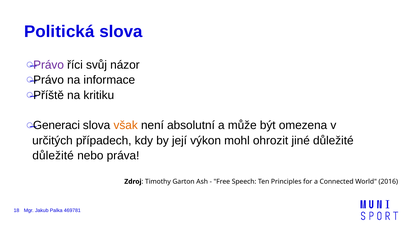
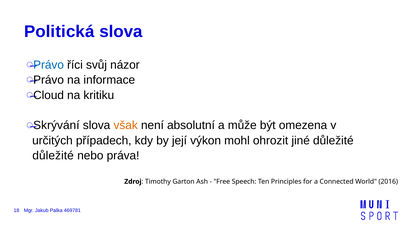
Právo colour: purple -> blue (49, 65)
Příště: Příště -> Cloud (49, 95)
Generaci: Generaci -> Skrývání (56, 126)
